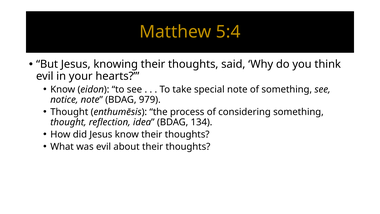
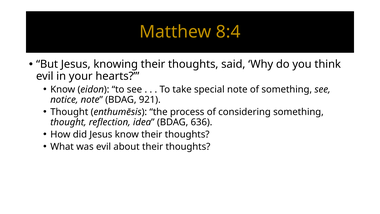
5:4: 5:4 -> 8:4 (228, 32)
979: 979 -> 921 (150, 100)
134: 134 -> 636 (201, 122)
